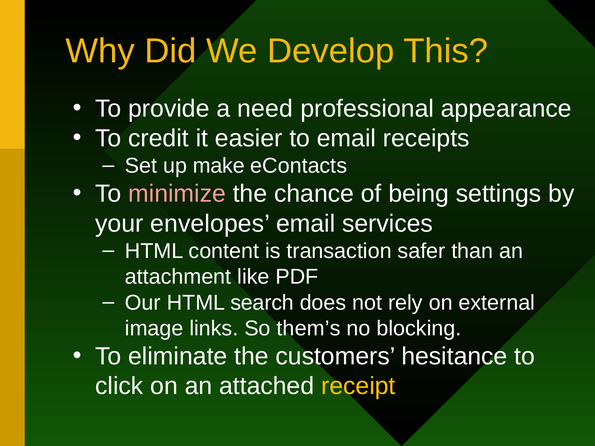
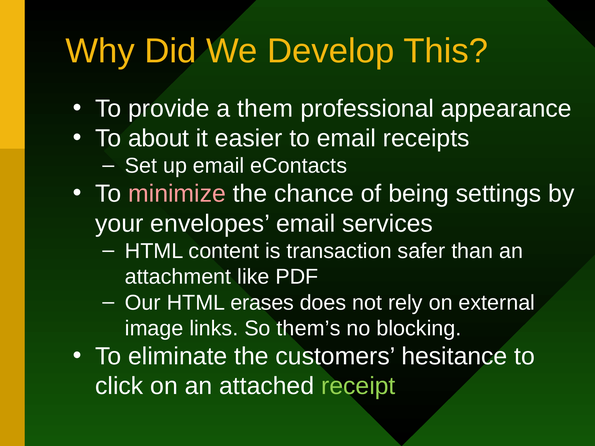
need: need -> them (265, 109)
credit: credit -> about (159, 138)
up make: make -> email (219, 166)
search: search -> erases (262, 303)
receipt colour: yellow -> light green (358, 386)
